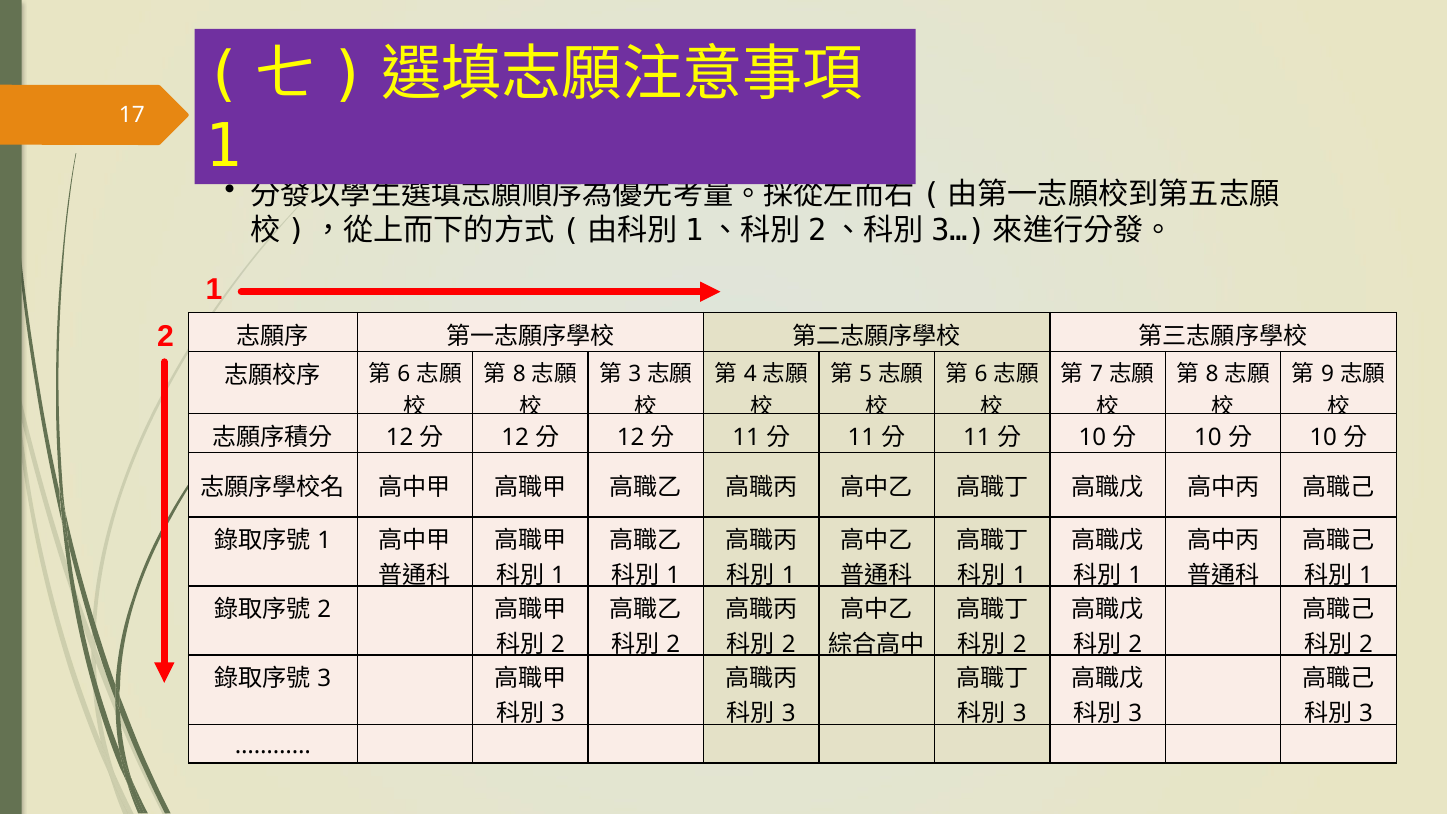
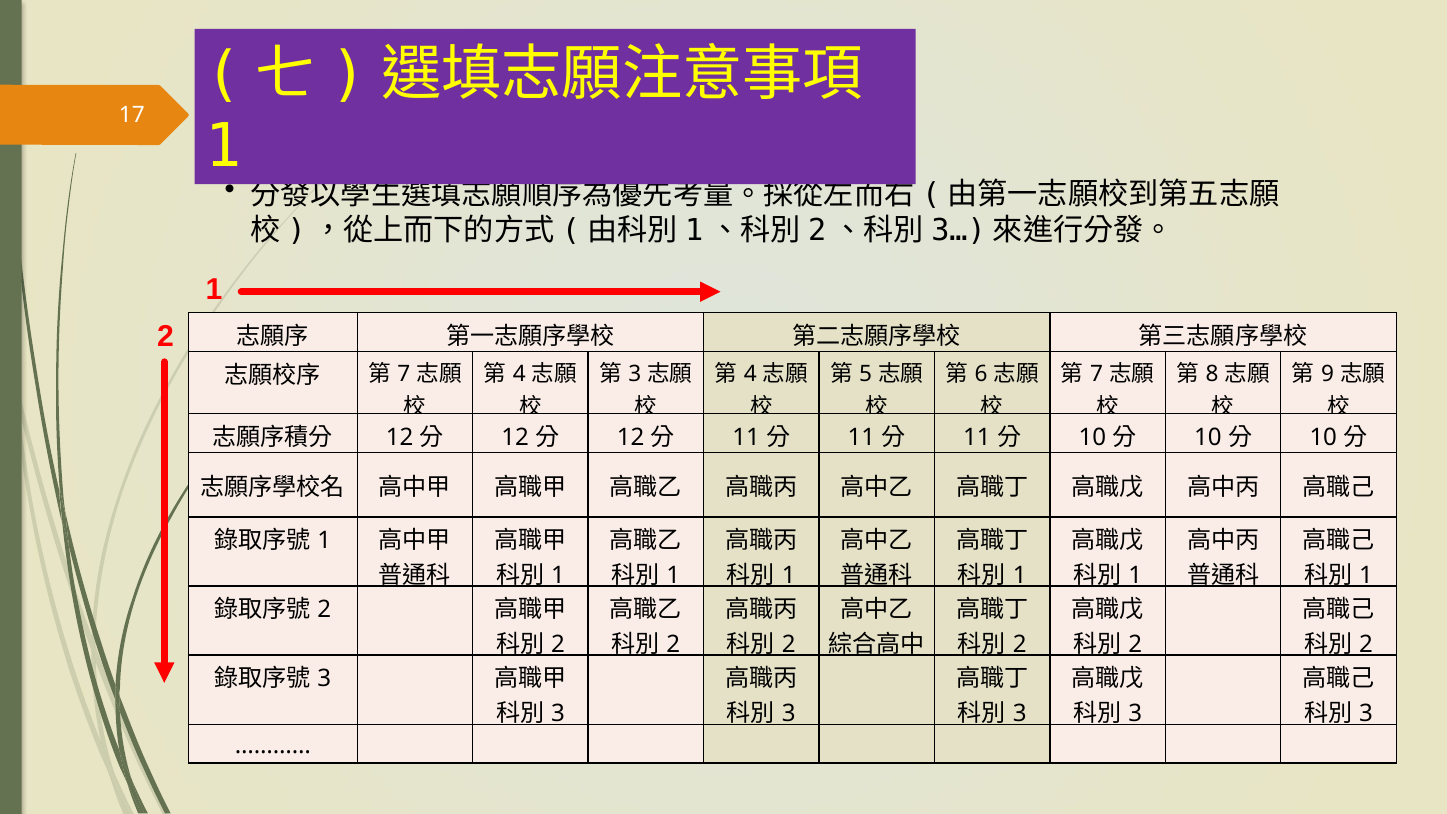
8: 8 -> 4 (519, 374)
6: 6 -> 7 (404, 374)
